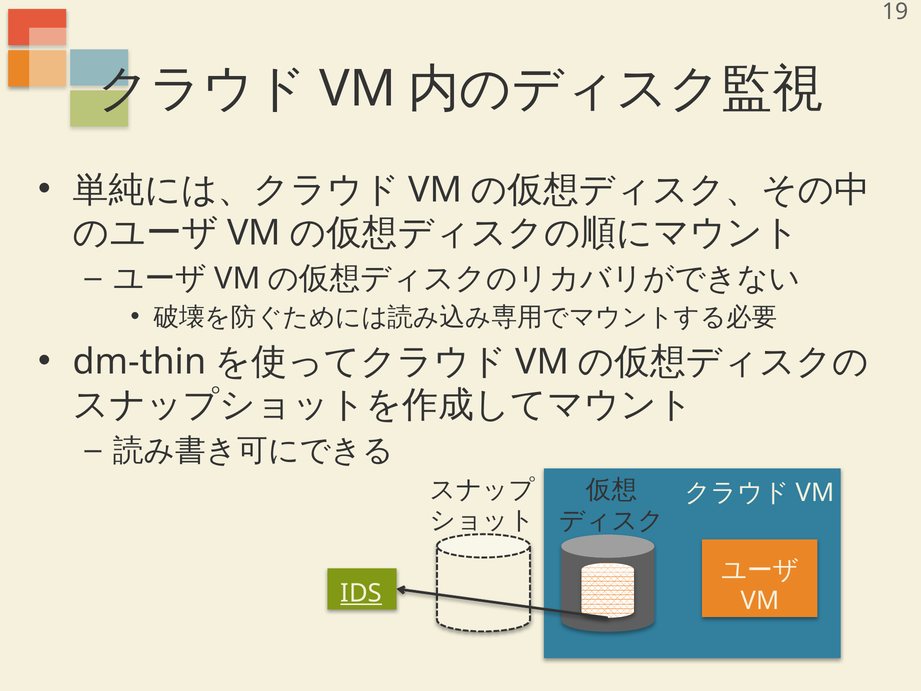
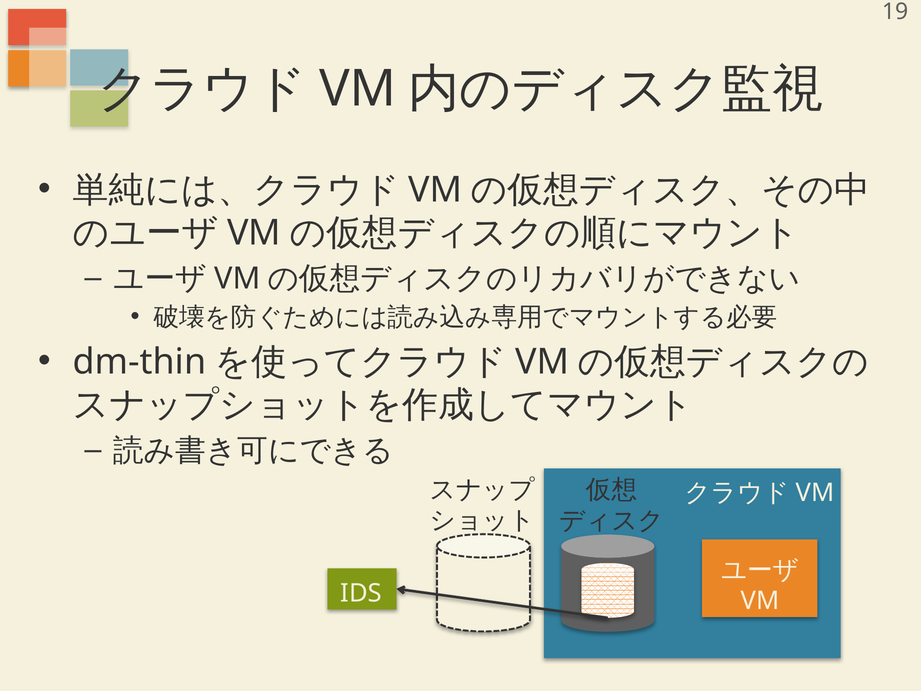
IDS underline: present -> none (361, 593)
